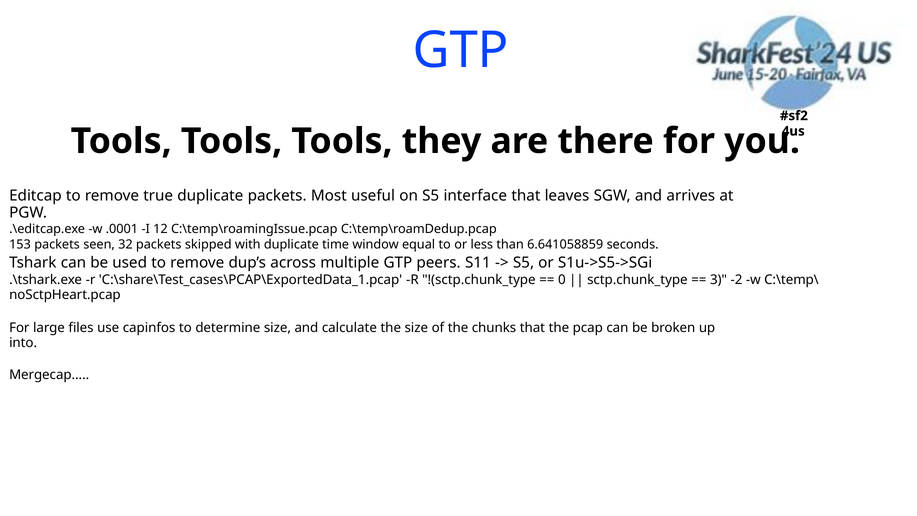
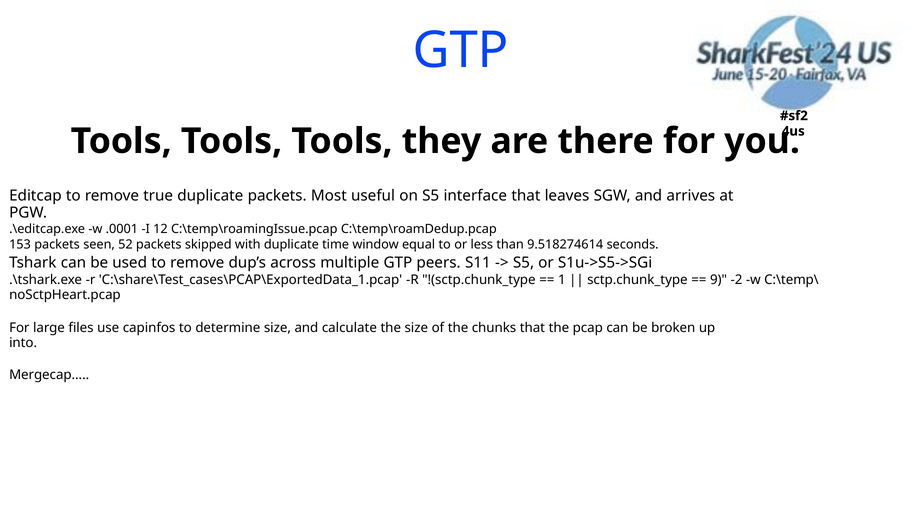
32: 32 -> 52 (125, 244)
6.641058859: 6.641058859 -> 9.518274614 (565, 244)
0: 0 -> 1 (562, 280)
3: 3 -> 9 (719, 280)
